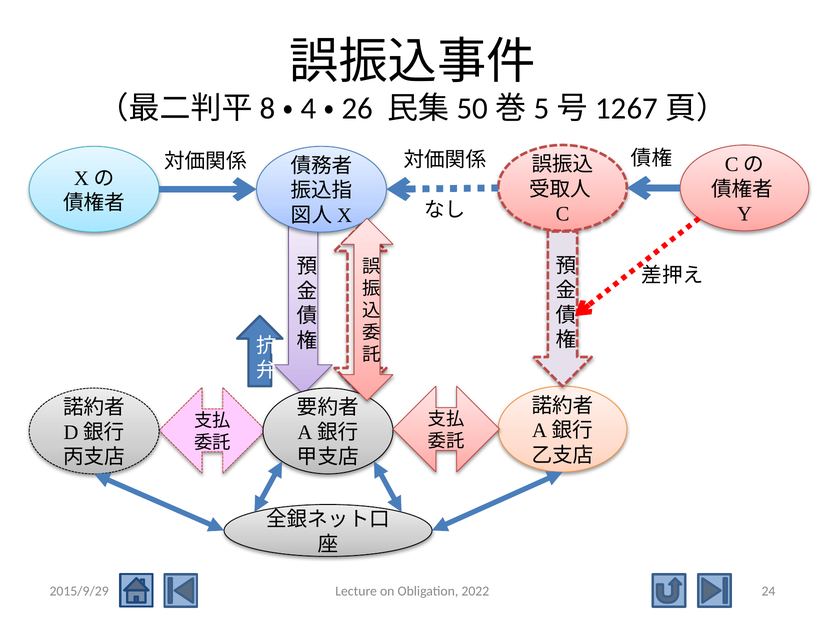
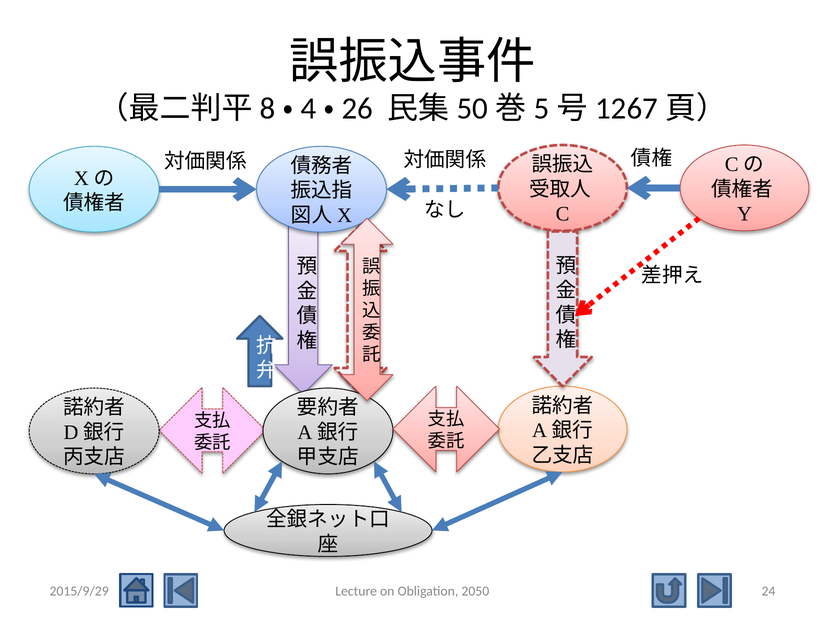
2022: 2022 -> 2050 (475, 591)
